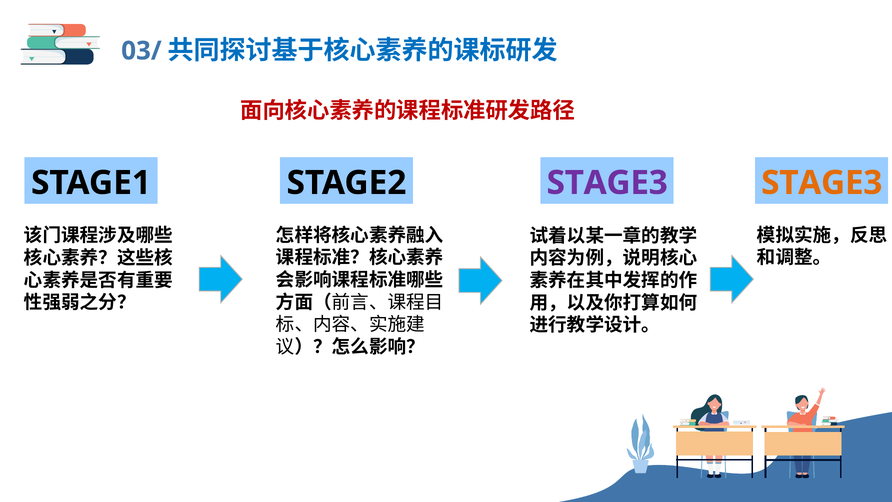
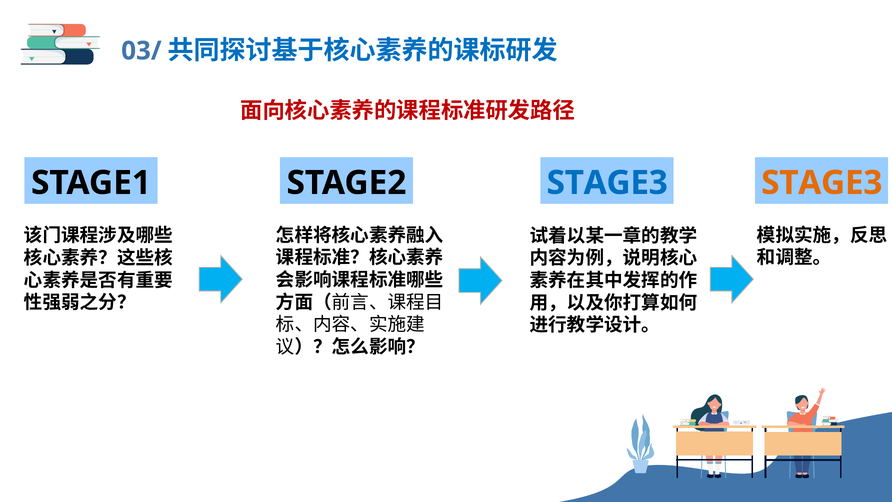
STAGE3 colour: purple -> blue (607, 183)
